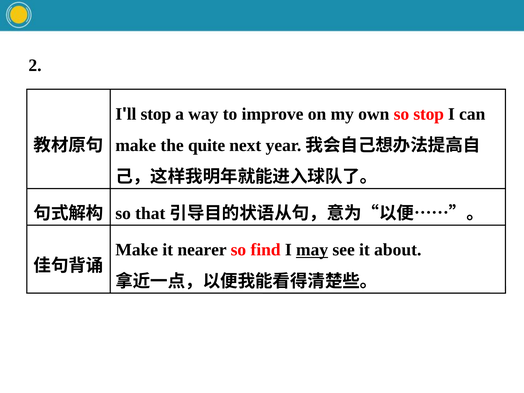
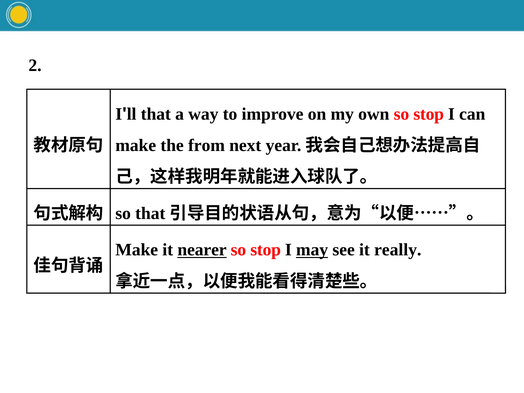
stop: stop -> that (156, 114)
quite: quite -> from (207, 145)
nearer underline: none -> present (202, 250)
find: find -> stop (266, 250)
about: about -> really (398, 250)
